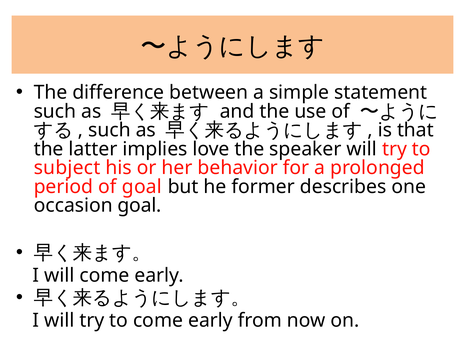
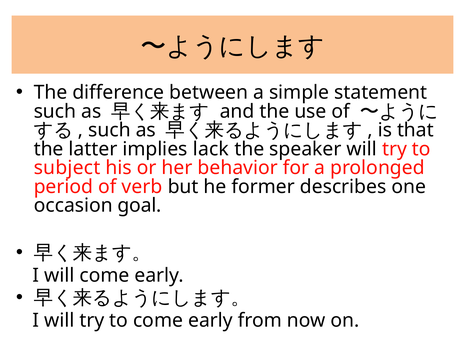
love: love -> lack (211, 149)
of goal: goal -> verb (142, 187)
